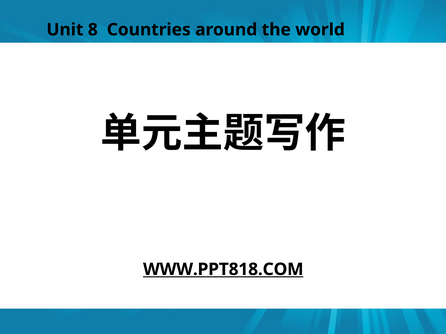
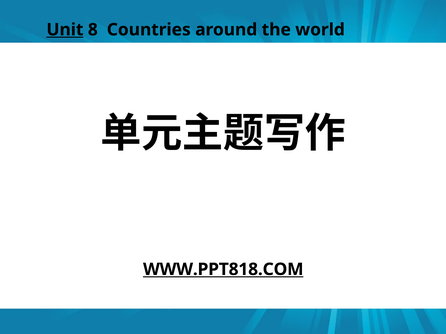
Unit underline: none -> present (65, 30)
